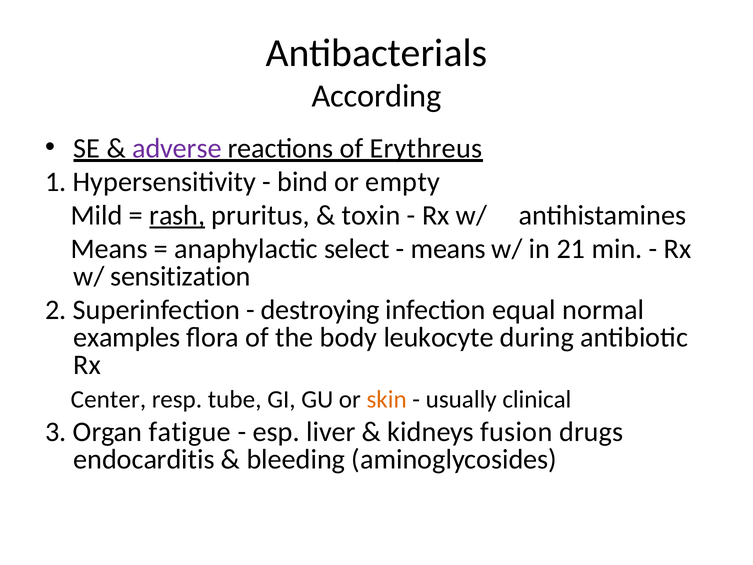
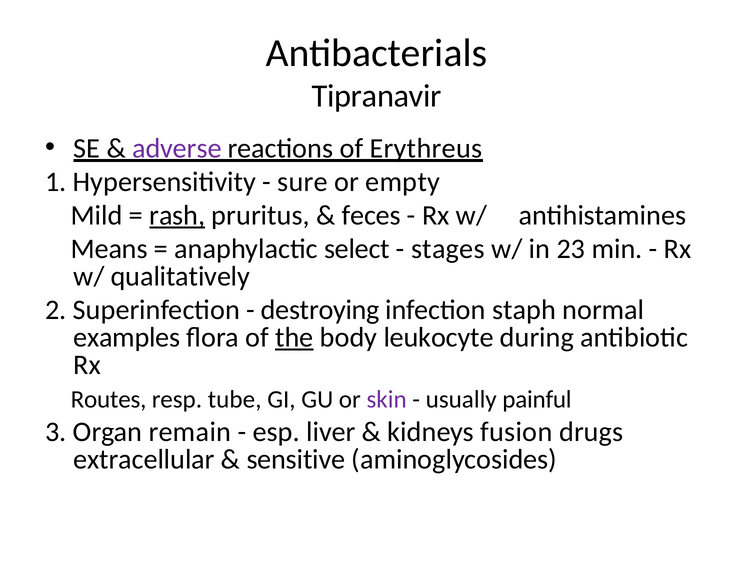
According: According -> Tipranavir (377, 96)
bind: bind -> sure (303, 182)
toxin: toxin -> feces (371, 215)
means: means -> stages (448, 249)
21: 21 -> 23 (571, 249)
sensitization: sensitization -> qualitatively (180, 276)
equal: equal -> staph (524, 310)
the underline: none -> present (294, 337)
Center: Center -> Routes (109, 399)
skin colour: orange -> purple (387, 399)
clinical: clinical -> painful (537, 399)
fatigue: fatigue -> remain (190, 432)
endocarditis: endocarditis -> extracellular (144, 459)
bleeding: bleeding -> sensitive (296, 459)
